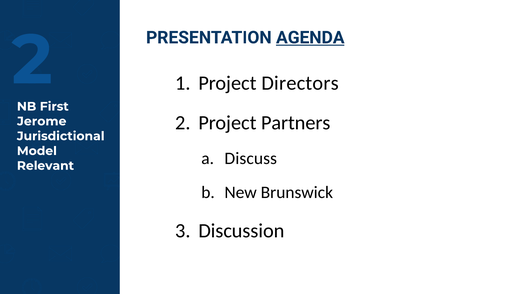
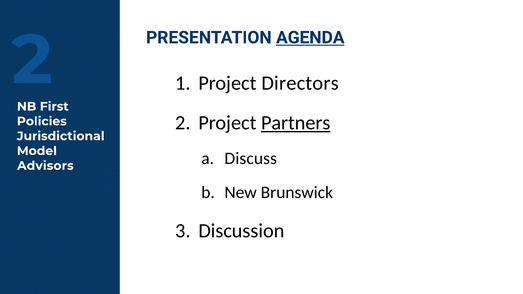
Partners underline: none -> present (296, 123)
Jerome: Jerome -> Policies (42, 121)
Relevant: Relevant -> Advisors (45, 166)
